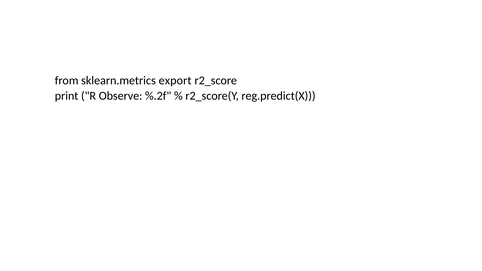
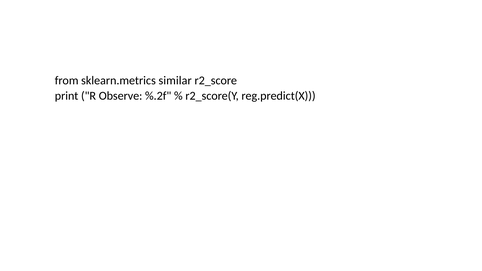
export: export -> similar (175, 80)
